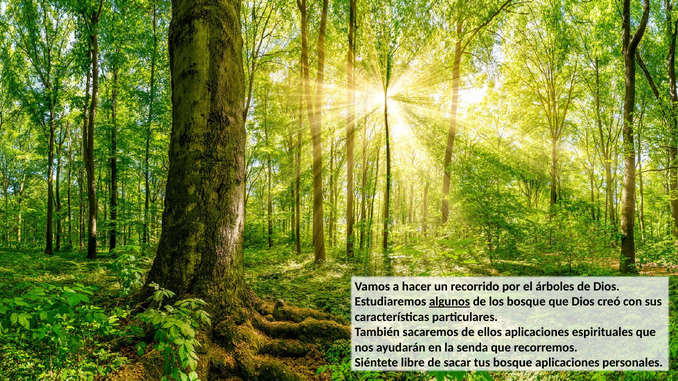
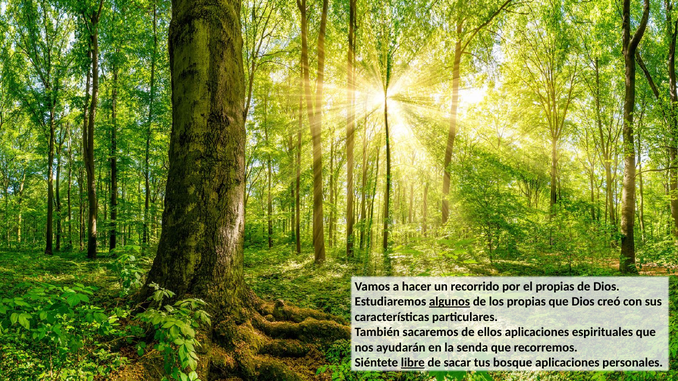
el árboles: árboles -> propias (555, 287)
los bosque: bosque -> propias (526, 302)
libre underline: none -> present (413, 363)
